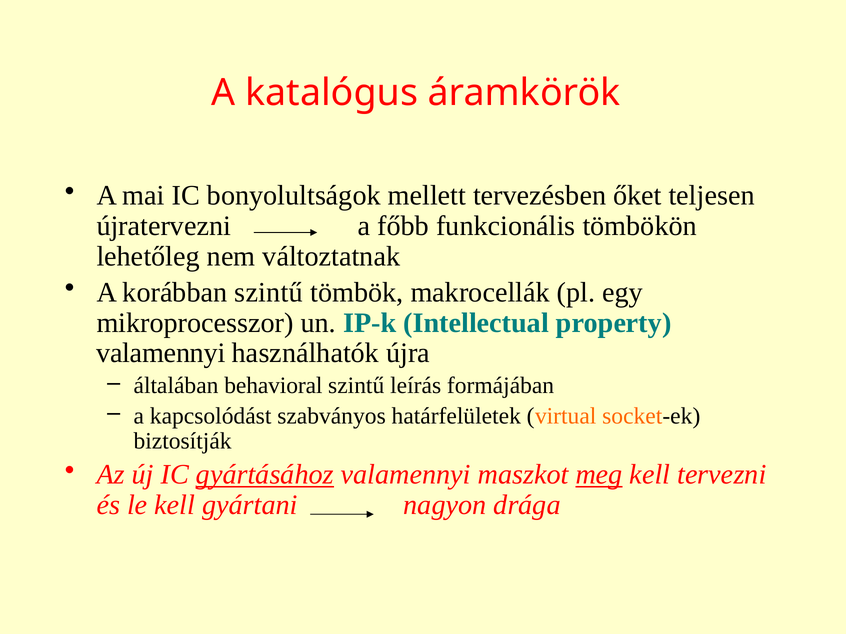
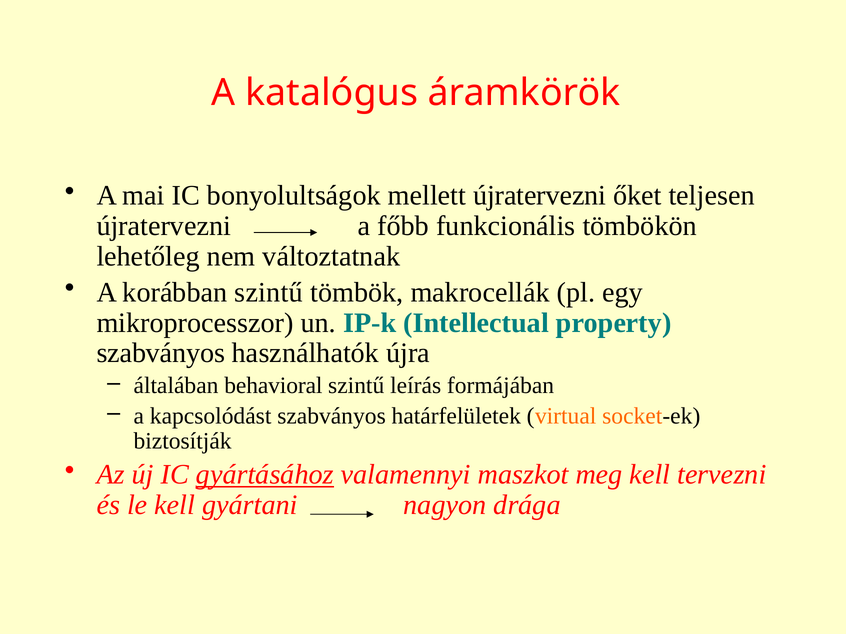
mellett tervezésben: tervezésben -> újratervezni (540, 196)
valamennyi: valamennyi -> szabványos (161, 353)
meg underline: present -> none (599, 475)
